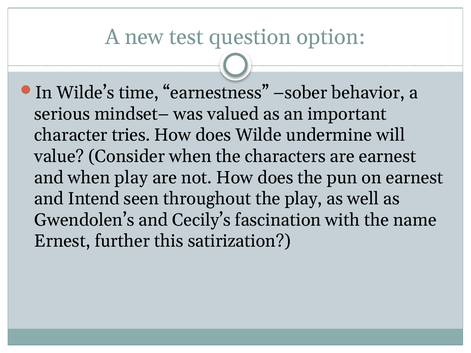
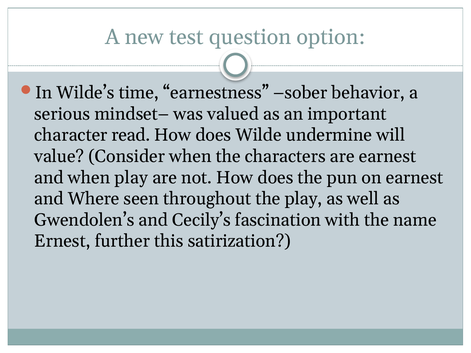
tries: tries -> read (131, 135)
Intend: Intend -> Where (94, 199)
